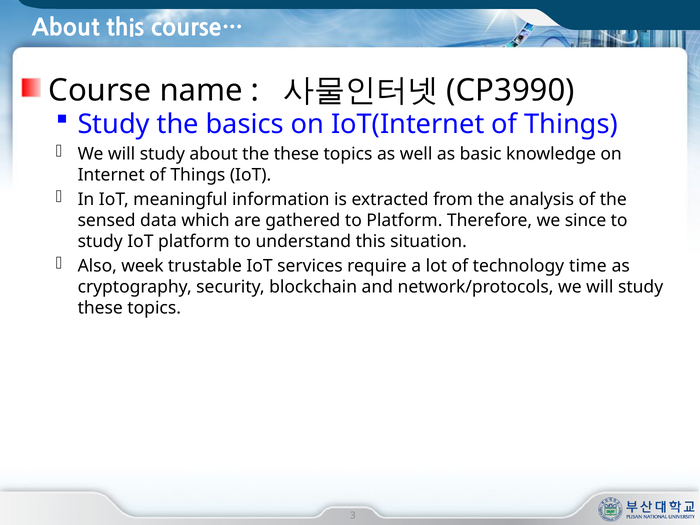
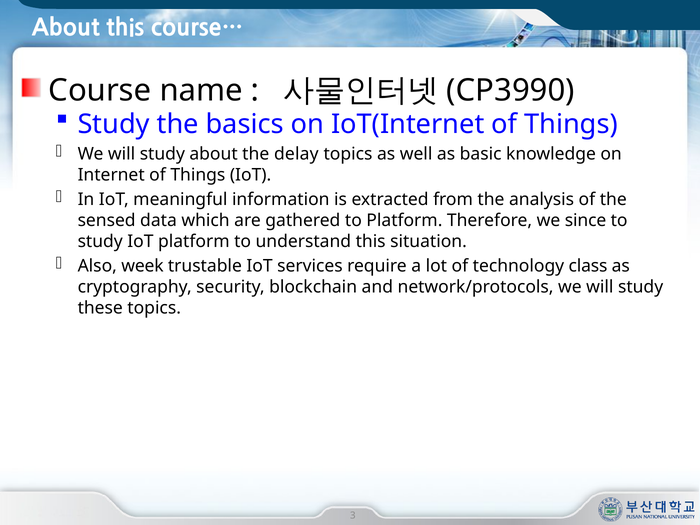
the these: these -> delay (296, 154)
time: time -> class (588, 266)
